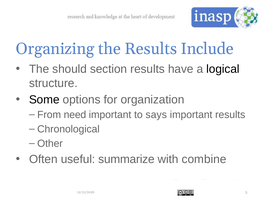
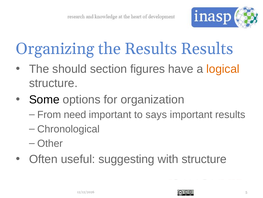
Results Include: Include -> Results (207, 49)
section results: results -> figures (148, 69)
logical colour: black -> orange (223, 69)
summarize: summarize -> suggesting (126, 159)
with combine: combine -> structure (204, 159)
